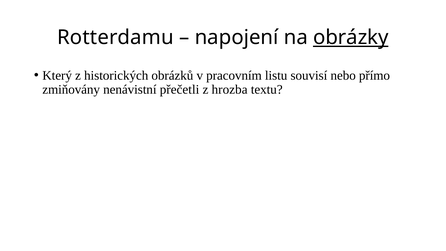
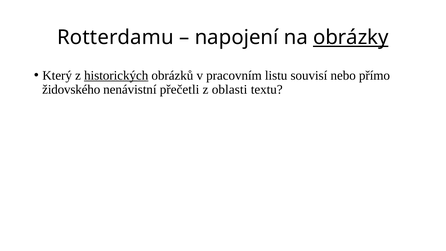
historických underline: none -> present (116, 75)
zmiňovány: zmiňovány -> židovského (71, 89)
hrozba: hrozba -> oblasti (230, 89)
